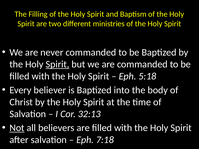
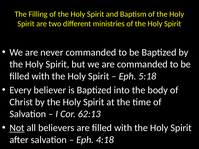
Spirit underline: present -> none (57, 64)
32:13: 32:13 -> 62:13 (89, 114)
7:18: 7:18 -> 4:18 (105, 140)
